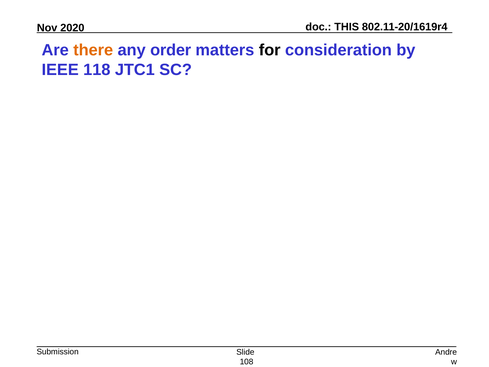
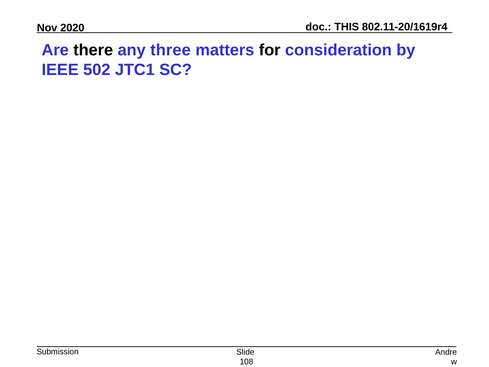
there colour: orange -> black (93, 50)
order: order -> three (171, 50)
118: 118 -> 502 (97, 70)
